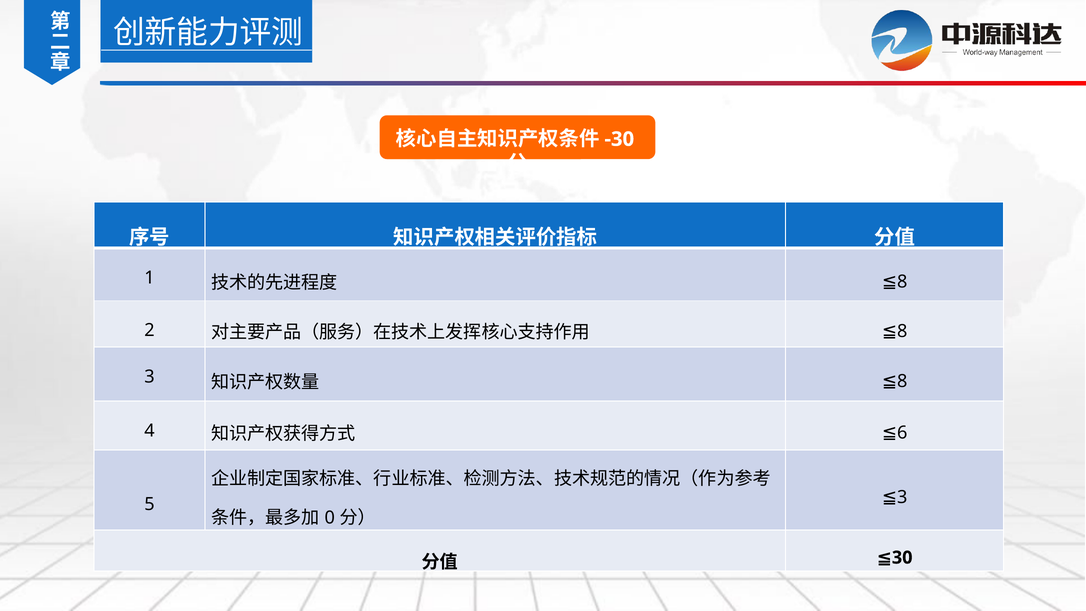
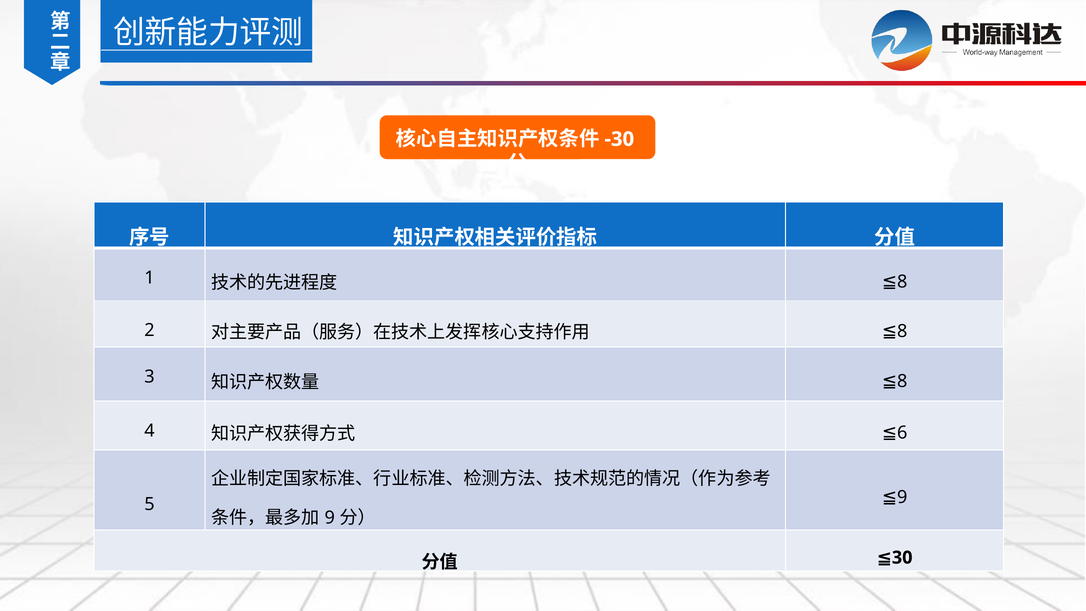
3: 3 -> 9 (902, 497)
0: 0 -> 9 (330, 518)
